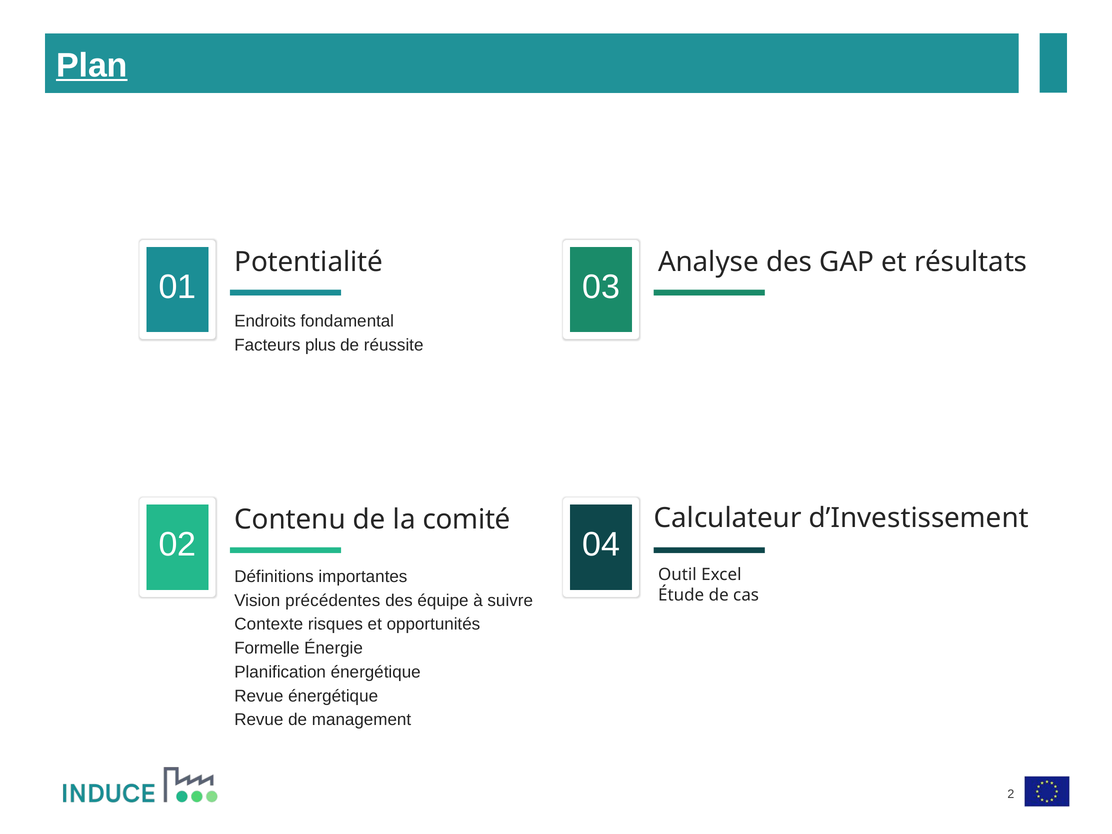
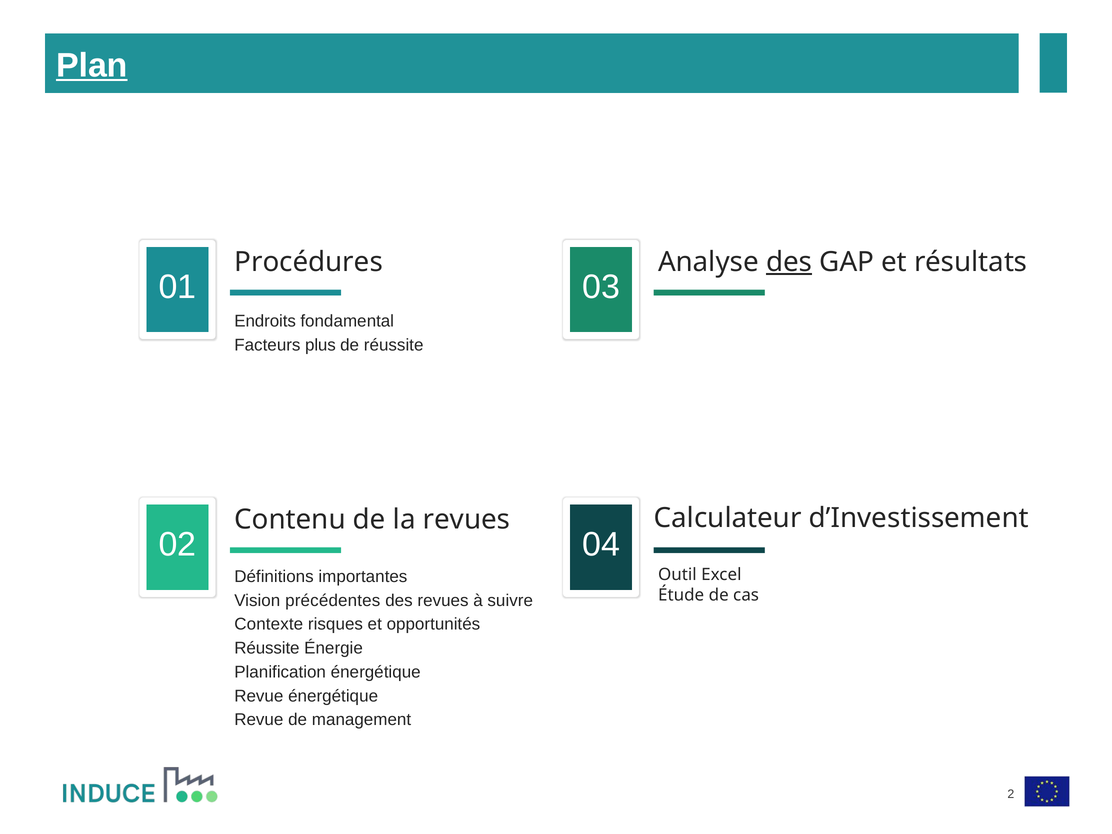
Potentialité: Potentialité -> Procédures (309, 262)
des underline: none -> present (789, 262)
la comité: comité -> revues (467, 520)
des équipe: équipe -> revues (443, 600)
Formelle: Formelle -> Réussite (267, 648)
